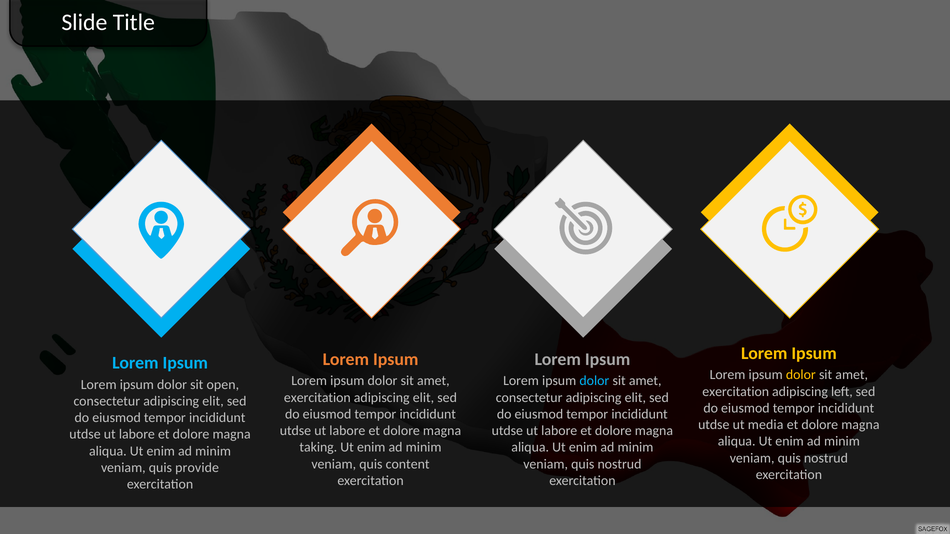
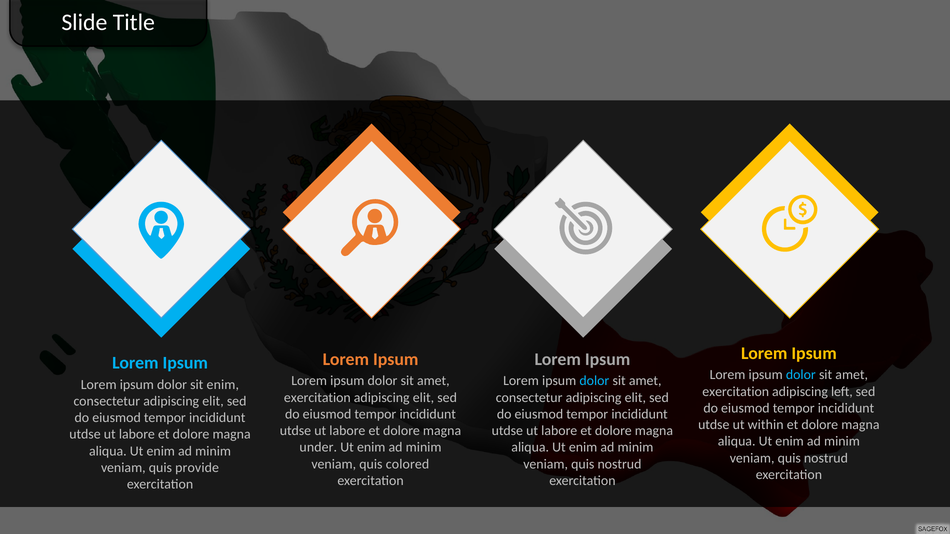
dolor colour: yellow -> light blue (801, 375)
sit open: open -> enim (223, 385)
media: media -> within (766, 425)
taking: taking -> under (318, 448)
content: content -> colored (408, 464)
